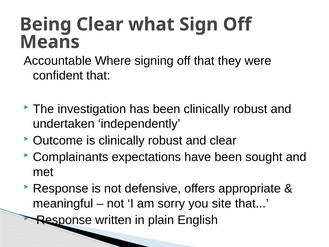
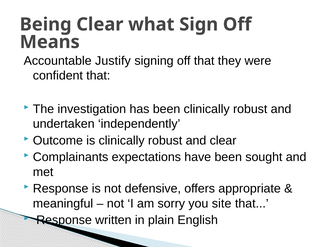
Where: Where -> Justify (113, 61)
